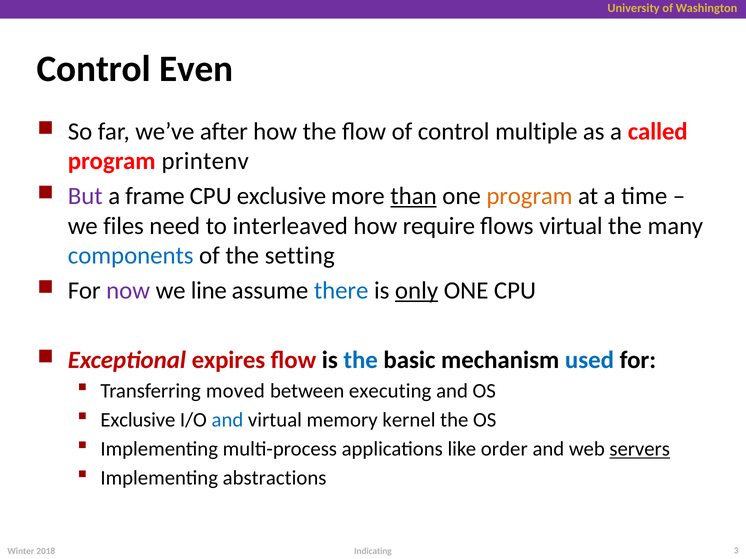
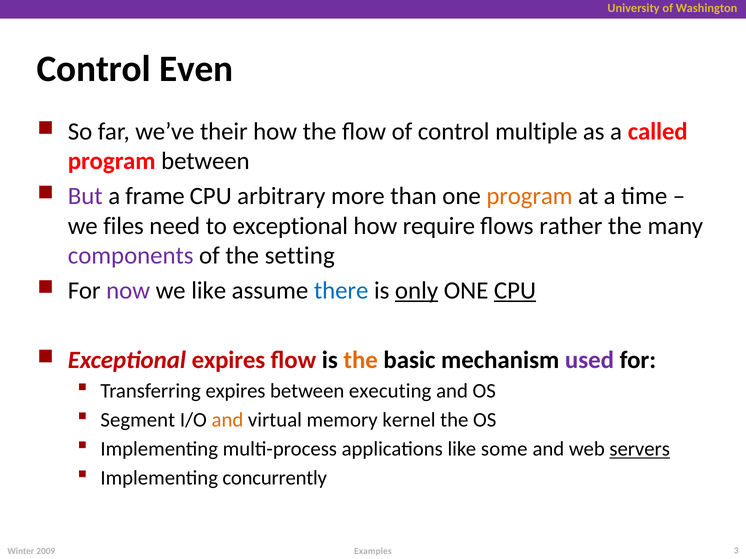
after: after -> their (224, 132)
program printenv: printenv -> between (205, 161)
CPU exclusive: exclusive -> arbitrary (281, 196)
than underline: present -> none (414, 196)
to interleaved: interleaved -> exceptional (290, 226)
flows virtual: virtual -> rather (571, 226)
components colour: blue -> purple (131, 256)
we line: line -> like (209, 291)
CPU underline: none -> present (515, 291)
the colour: blue -> orange (361, 360)
used colour: blue -> purple (589, 360)
Transferring moved: moved -> expires (236, 391)
Exclusive: Exclusive -> Segment (138, 420)
and colour: blue -> orange (227, 420)
order: order -> some (504, 450)
abstractions: abstractions -> concurrently (275, 479)
2018: 2018 -> 2009 (46, 551)
Indicating: Indicating -> Examples (373, 551)
